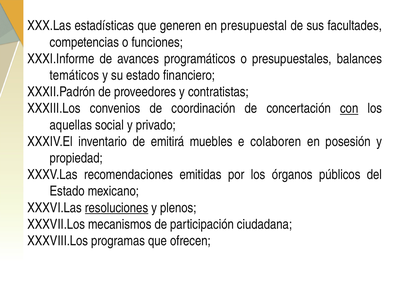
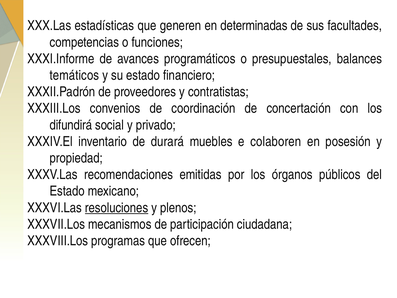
presupuestal: presupuestal -> determinadas (254, 26)
con underline: present -> none (349, 108)
aquellas: aquellas -> difundirá (71, 125)
emitirá: emitirá -> durará (167, 141)
